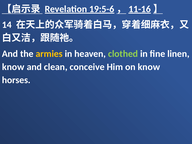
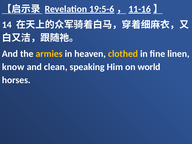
clothed colour: light green -> yellow (123, 54)
conceive: conceive -> speaking (87, 67)
on know: know -> world (149, 67)
